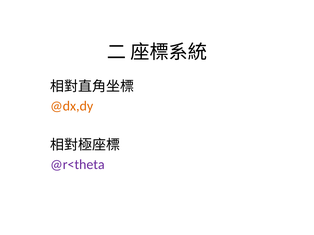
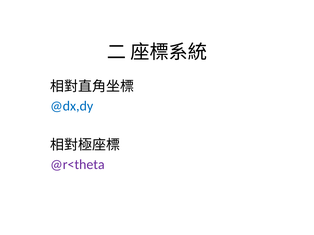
@dx,dy colour: orange -> blue (72, 106)
